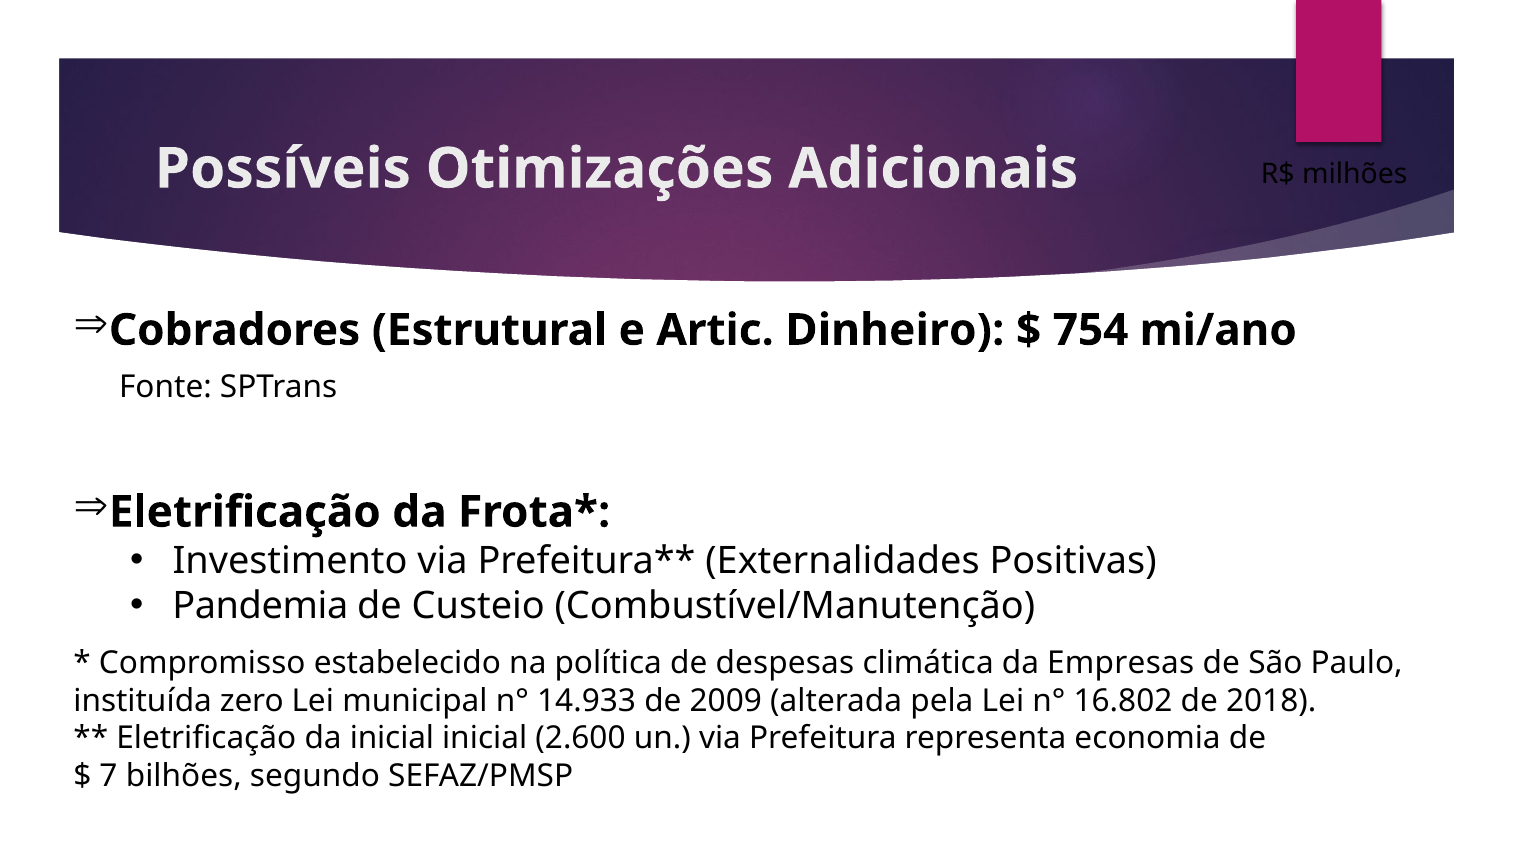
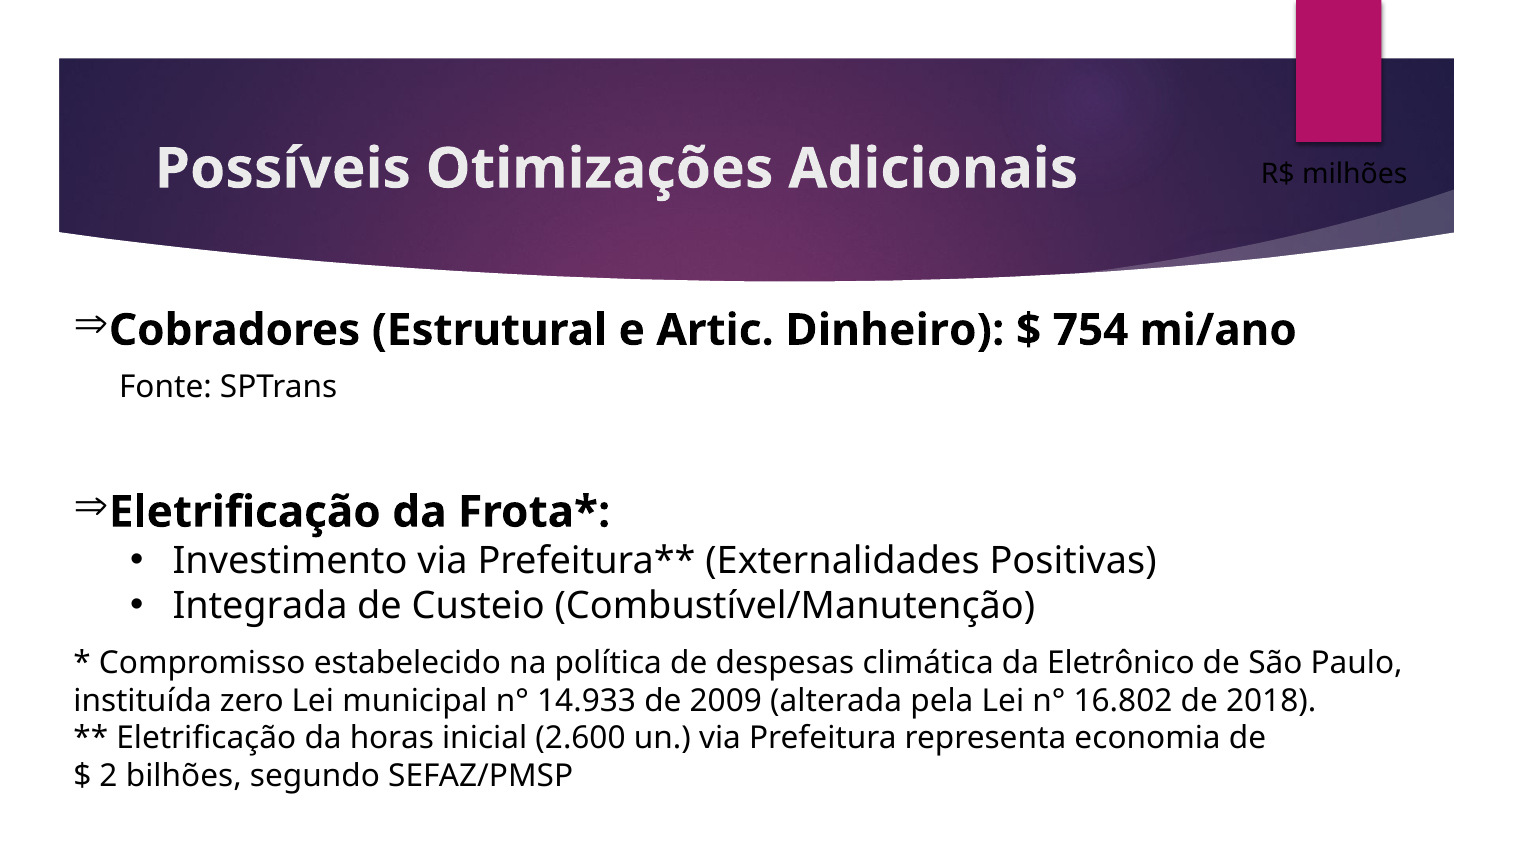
Pandemia: Pandemia -> Integrada (260, 606)
Empresas: Empresas -> Eletrônico (1121, 662)
da inicial: inicial -> horas (392, 738)
7: 7 -> 2 (109, 776)
